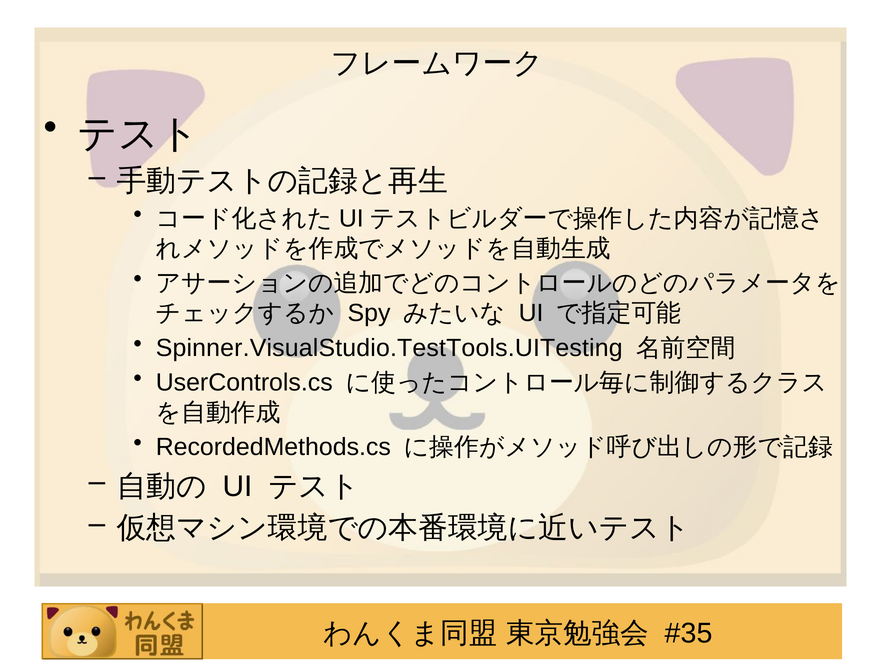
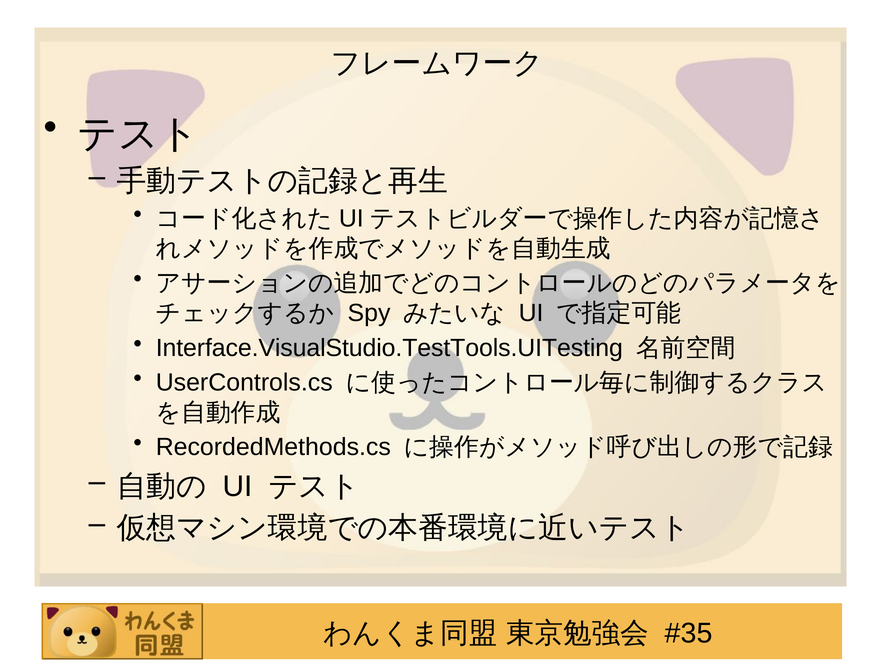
Spinner.VisualStudio.TestTools.UITesting: Spinner.VisualStudio.TestTools.UITesting -> Interface.VisualStudio.TestTools.UITesting (389, 348)
